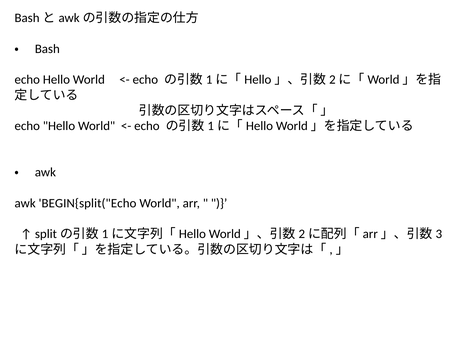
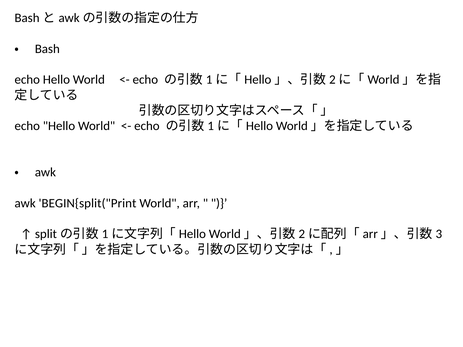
BEGIN{split("Echo: BEGIN{split("Echo -> BEGIN{split("Print (87, 203)
